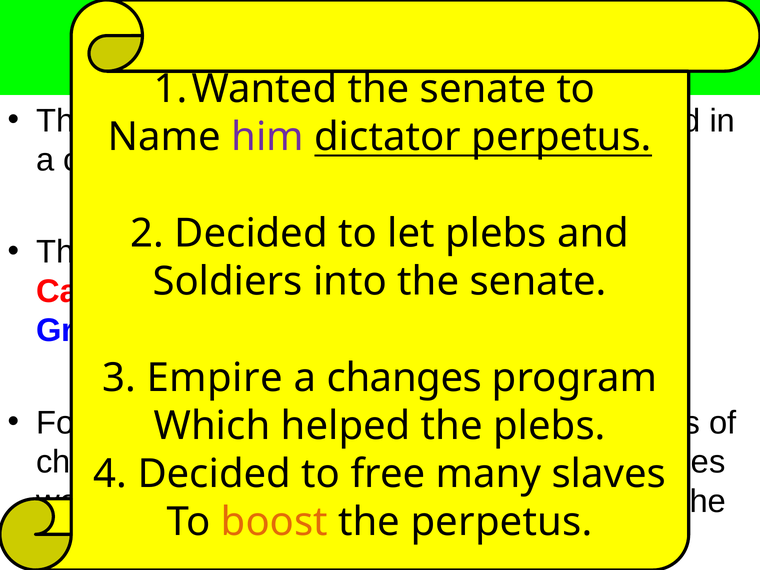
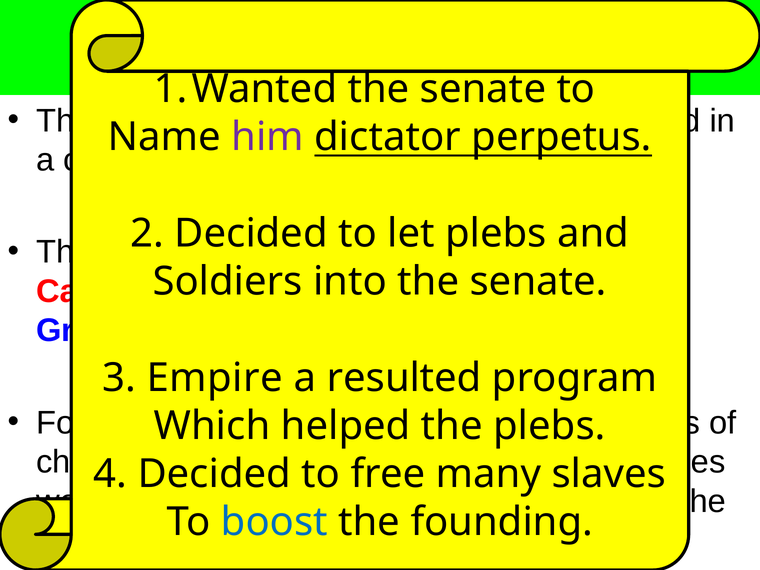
a changes: changes -> resulted (404, 378)
boost colour: orange -> blue (274, 522)
the perpetus: perpetus -> founding (502, 522)
